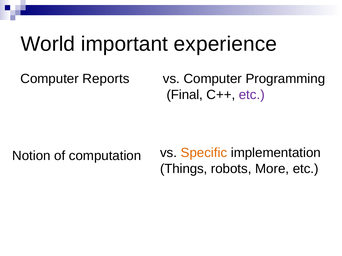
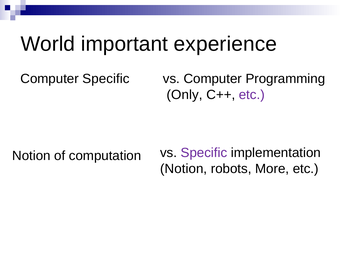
Computer Reports: Reports -> Specific (106, 79)
Final: Final -> Only (185, 95)
Specific colour: orange -> purple (204, 153)
Things: Things -> Notion (184, 169)
